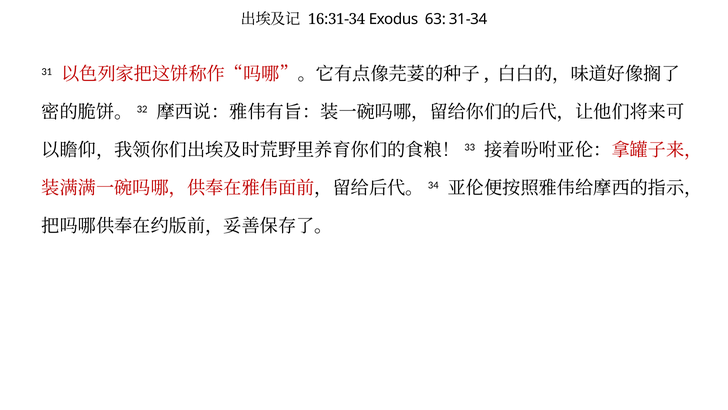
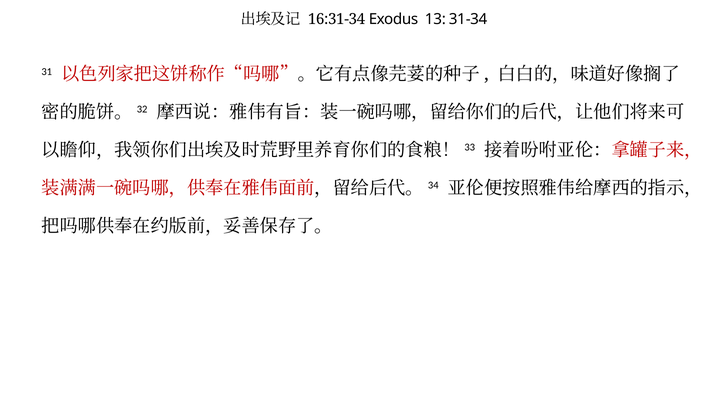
63: 63 -> 13 (435, 19)
